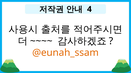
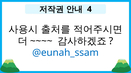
@eunah_ssam colour: orange -> blue (65, 53)
